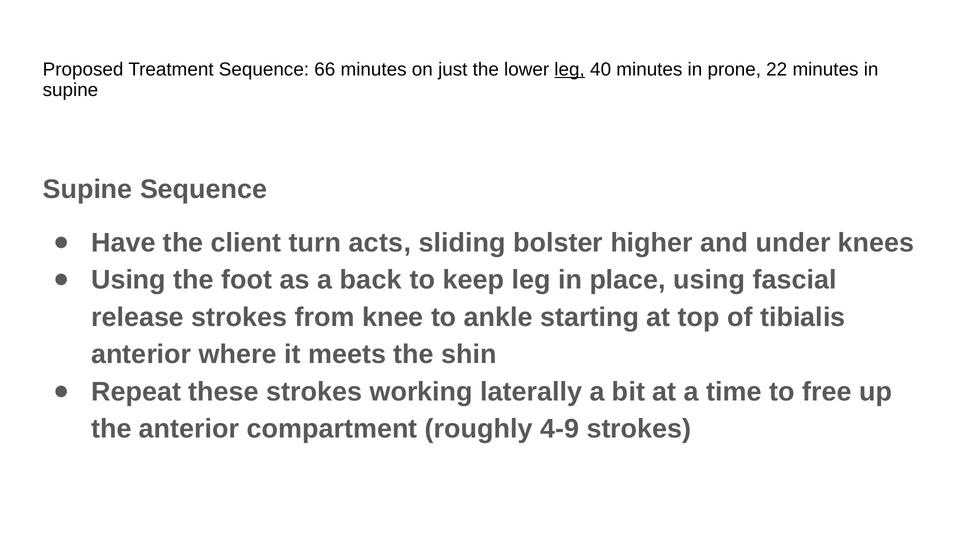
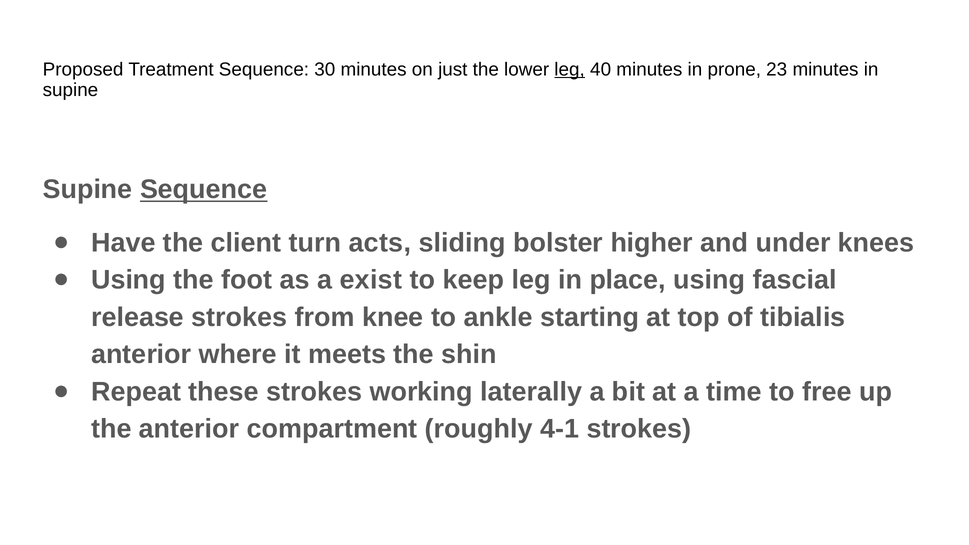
66: 66 -> 30 (325, 69)
22: 22 -> 23 (777, 69)
Sequence underline: none -> present (204, 190)
back: back -> exist (371, 280)
4-9: 4-9 -> 4-1 (560, 429)
